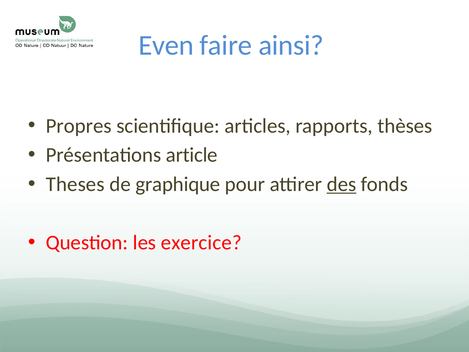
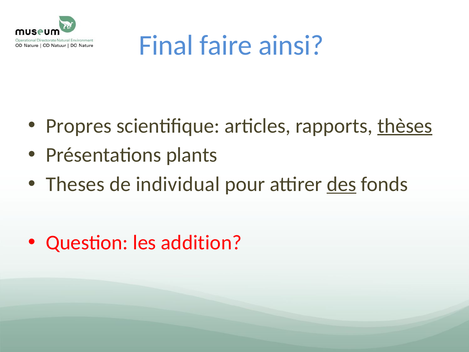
Even: Even -> Final (166, 45)
thèses underline: none -> present (405, 126)
article: article -> plants (192, 155)
graphique: graphique -> individual (178, 184)
exercice: exercice -> addition (201, 242)
